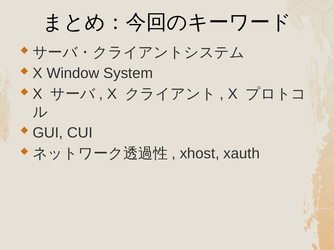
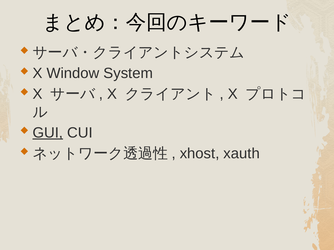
GUI underline: none -> present (48, 133)
